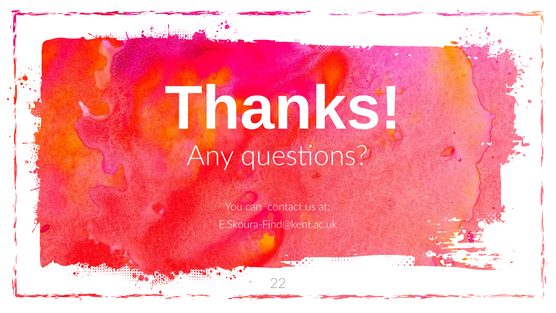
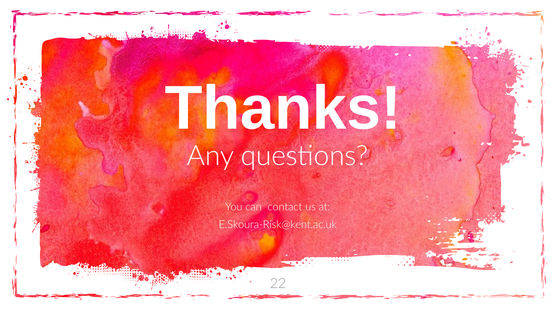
E.Skoura-Find@kent.ac.uk: E.Skoura-Find@kent.ac.uk -> E.Skoura-Risk@kent.ac.uk (278, 224)
